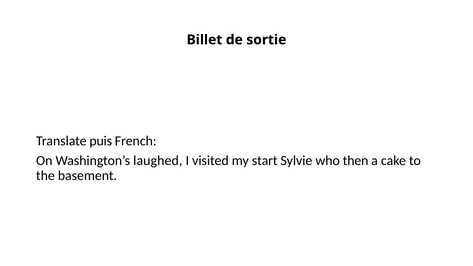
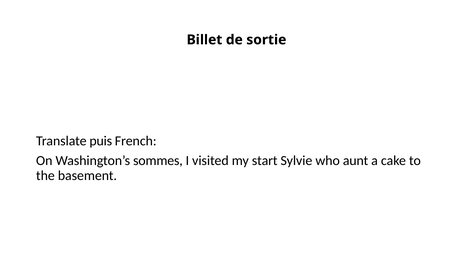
laughed: laughed -> sommes (158, 161)
then: then -> aunt (356, 161)
